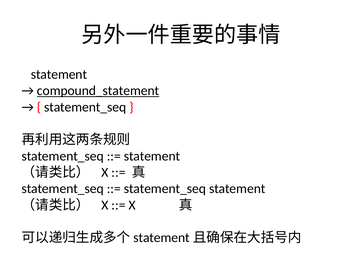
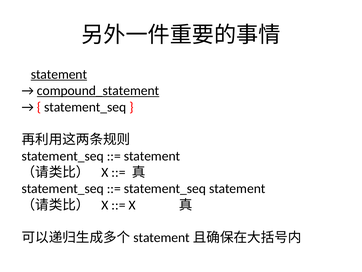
statement underline: none -> present (59, 74)
